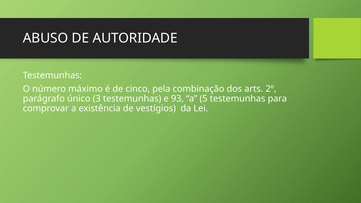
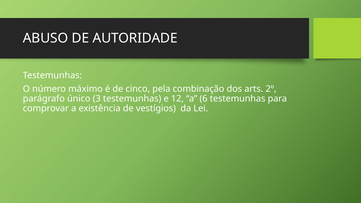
93: 93 -> 12 (177, 99)
5: 5 -> 6 (204, 99)
